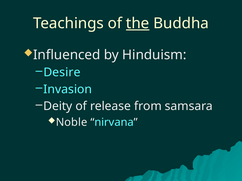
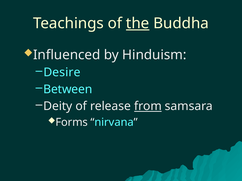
Invasion: Invasion -> Between (68, 90)
from underline: none -> present (148, 106)
Noble: Noble -> Forms (72, 123)
